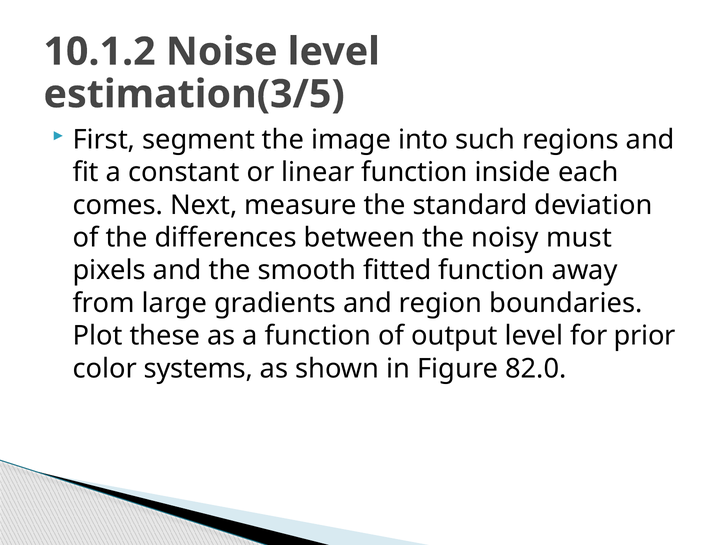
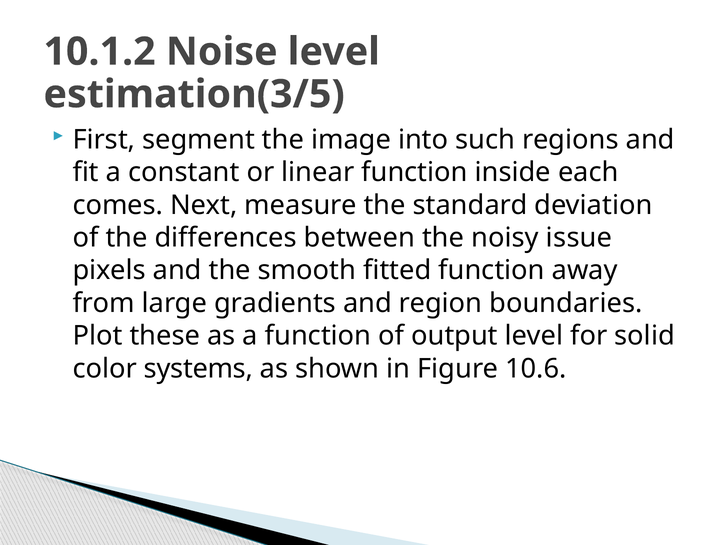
must: must -> issue (579, 238)
prior: prior -> solid (645, 336)
82.0: 82.0 -> 10.6 (536, 369)
